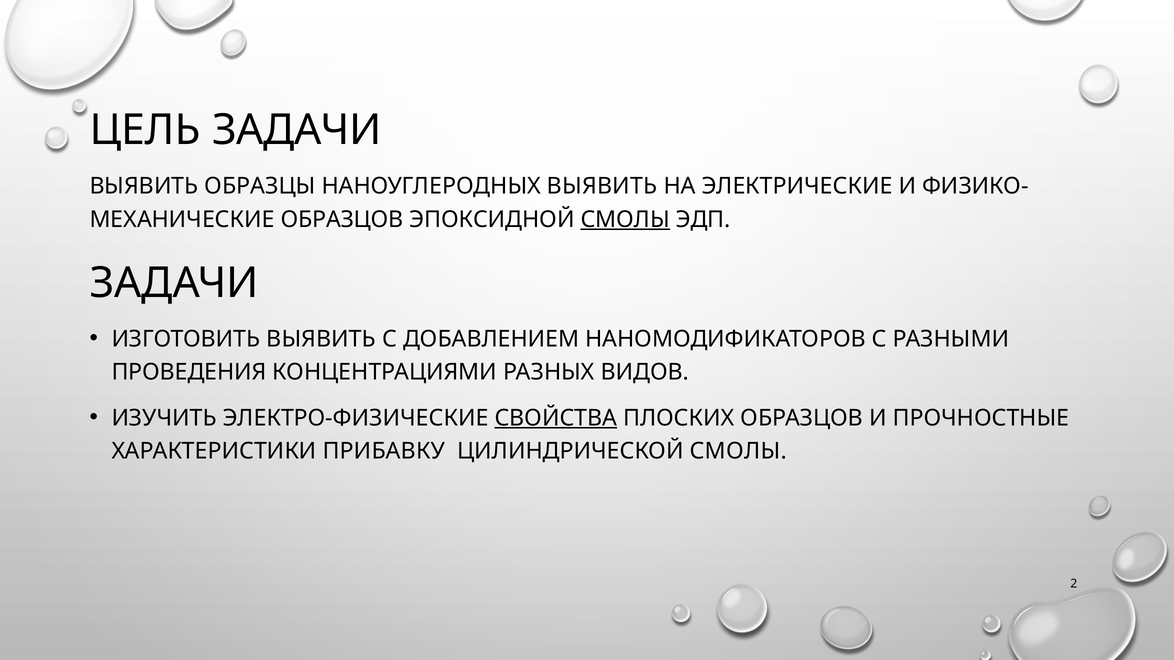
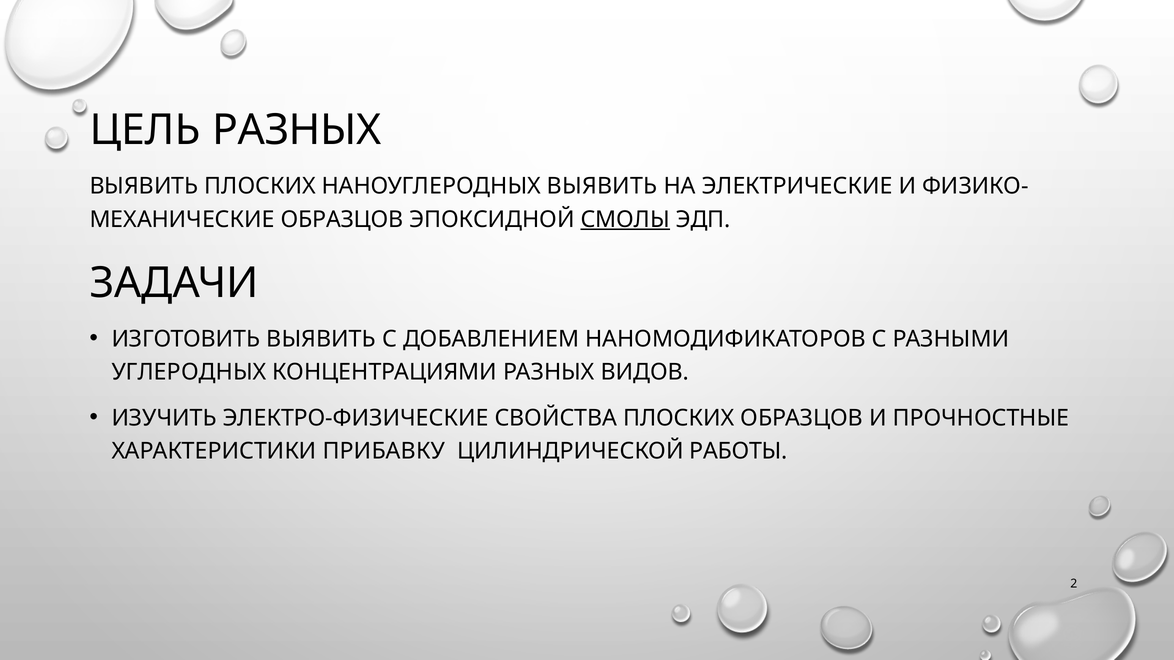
ЦЕЛЬ ЗАДАЧИ: ЗАДАЧИ -> РАЗНЫХ (297, 130)
ВЫЯВИТЬ ОБРАЗЦЫ: ОБРАЗЦЫ -> ПЛОСКИХ (260, 186)
ПРОВЕДЕНИЯ: ПРОВЕДЕНИЯ -> УГЛЕРОДНЫХ (189, 373)
СВОЙСТВА underline: present -> none (556, 418)
ЦИЛИНДРИЧЕСКОЙ СМОЛЫ: СМОЛЫ -> РАБОТЫ (739, 452)
